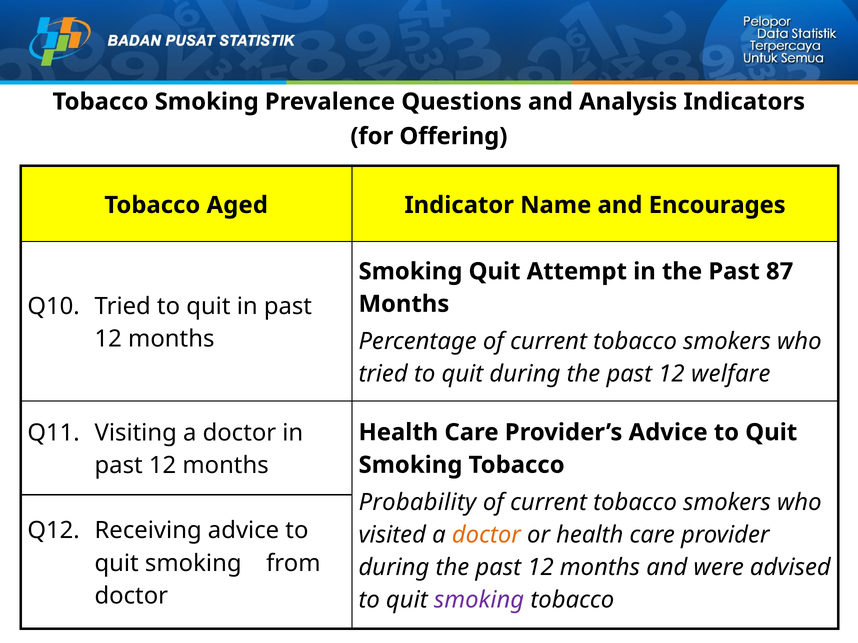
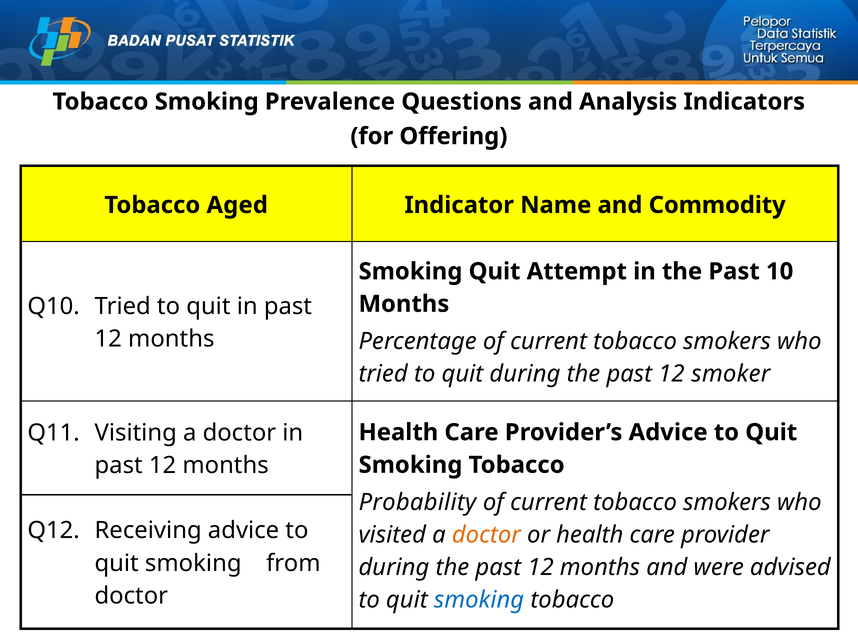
Encourages: Encourages -> Commodity (717, 205)
87: 87 -> 10 (780, 272)
welfare: welfare -> smoker (731, 374)
smoking colour: purple -> blue (479, 600)
